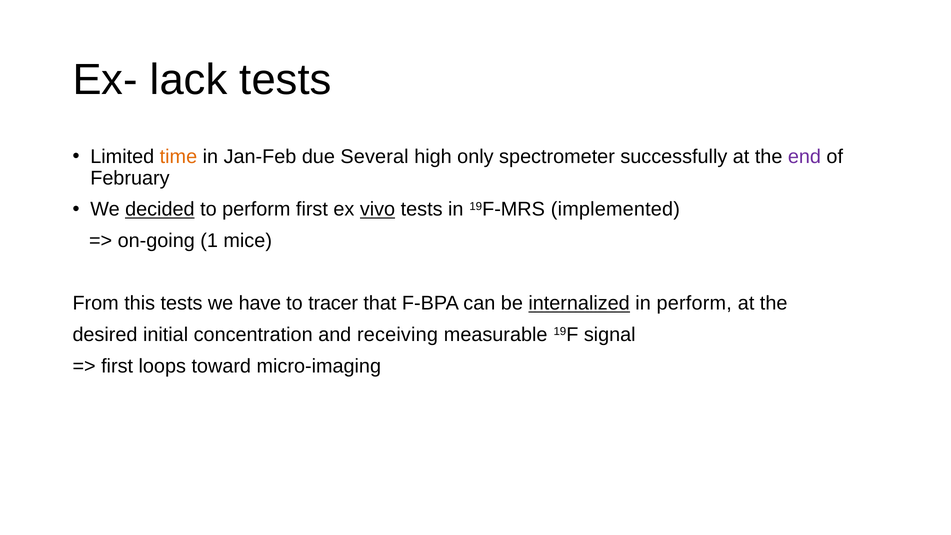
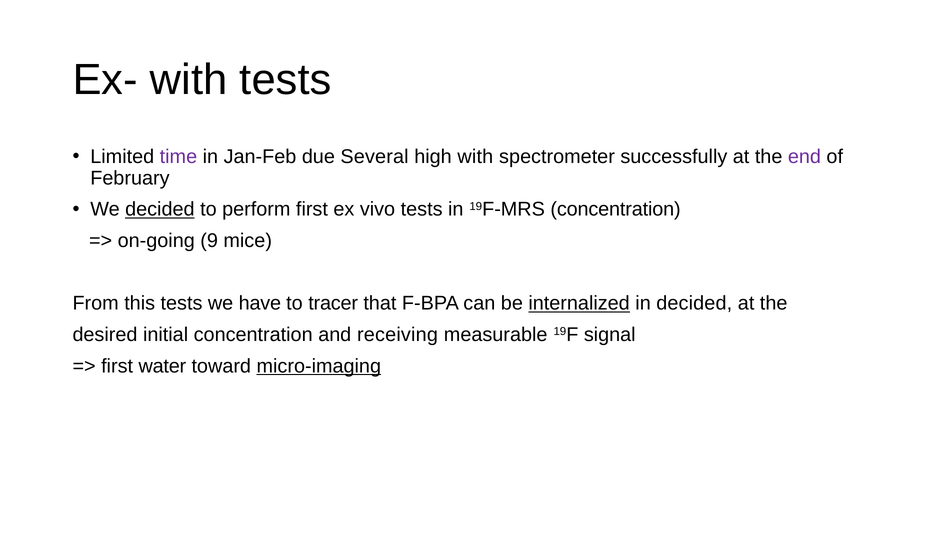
Ex- lack: lack -> with (189, 80)
time colour: orange -> purple (178, 157)
high only: only -> with (475, 157)
vivo underline: present -> none (377, 209)
19F-MRS implemented: implemented -> concentration (616, 209)
1: 1 -> 9 (209, 241)
in perform: perform -> decided (694, 303)
loops: loops -> water (162, 366)
micro-imaging underline: none -> present (319, 366)
